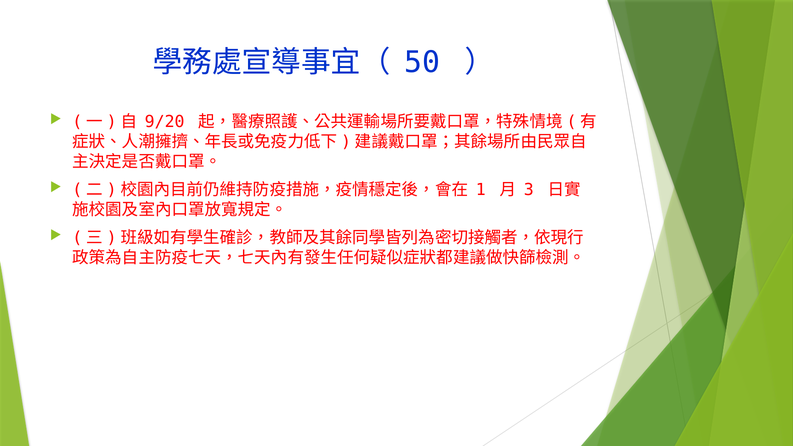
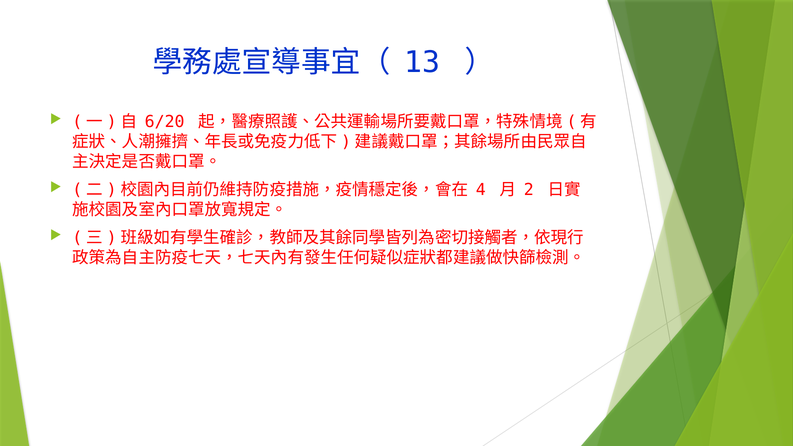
50: 50 -> 13 (422, 63)
9/20: 9/20 -> 6/20 (165, 122)
1: 1 -> 4 (481, 190)
3: 3 -> 2 (529, 190)
